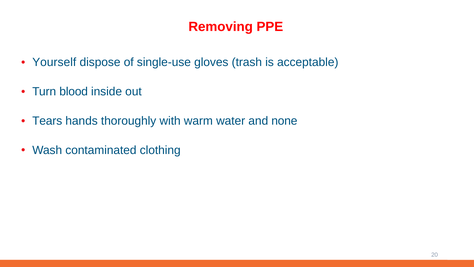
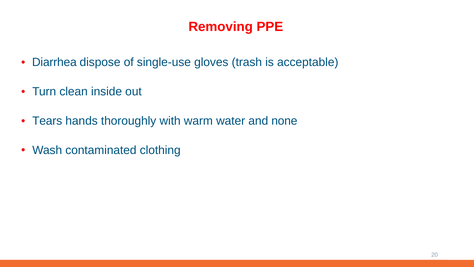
Yourself: Yourself -> Diarrhea (54, 62)
blood: blood -> clean (74, 92)
